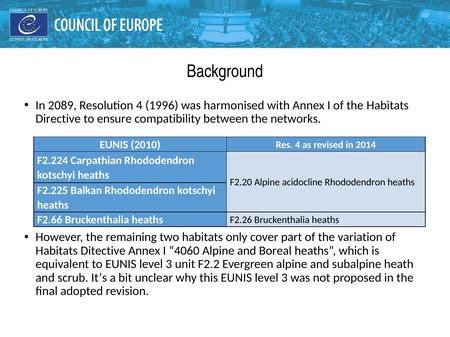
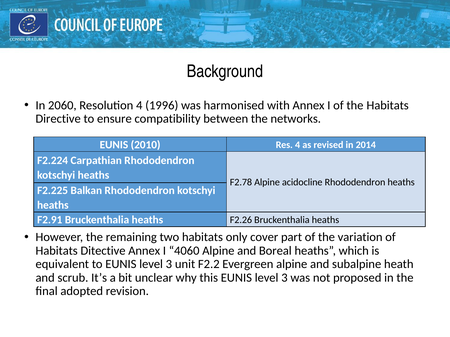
2089: 2089 -> 2060 (62, 105)
F2.20: F2.20 -> F2.78 (241, 183)
F2.66: F2.66 -> F2.91 (50, 220)
